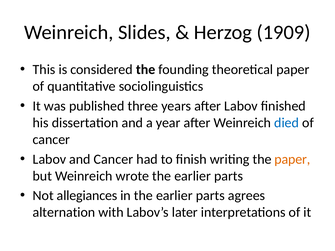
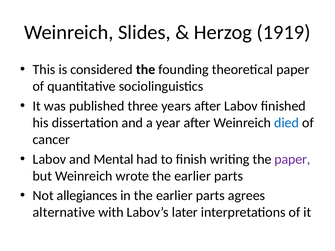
1909: 1909 -> 1919 (284, 32)
and Cancer: Cancer -> Mental (114, 159)
paper colour: orange -> purple (292, 159)
alternation: alternation -> alternative (64, 213)
